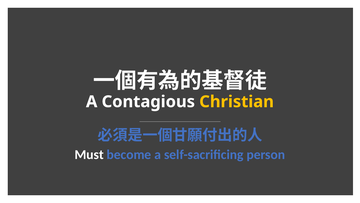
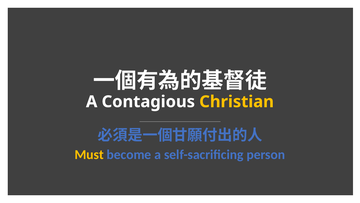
Must colour: white -> yellow (89, 154)
